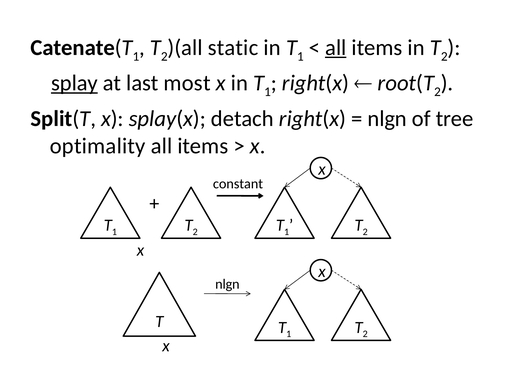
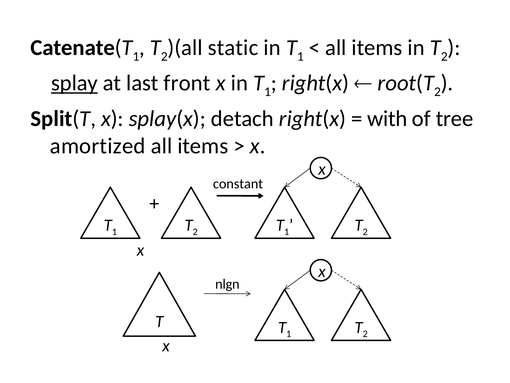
all underline: present -> none (336, 47)
most: most -> front (187, 83)
nlgn: nlgn -> with (387, 118)
optimality: optimality -> amortized (98, 146)
